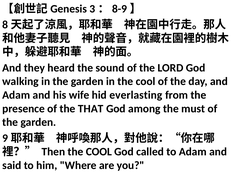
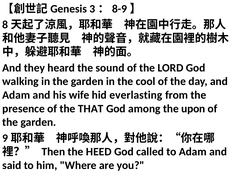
must: must -> upon (193, 108)
Then the COOL: COOL -> HEED (99, 151)
